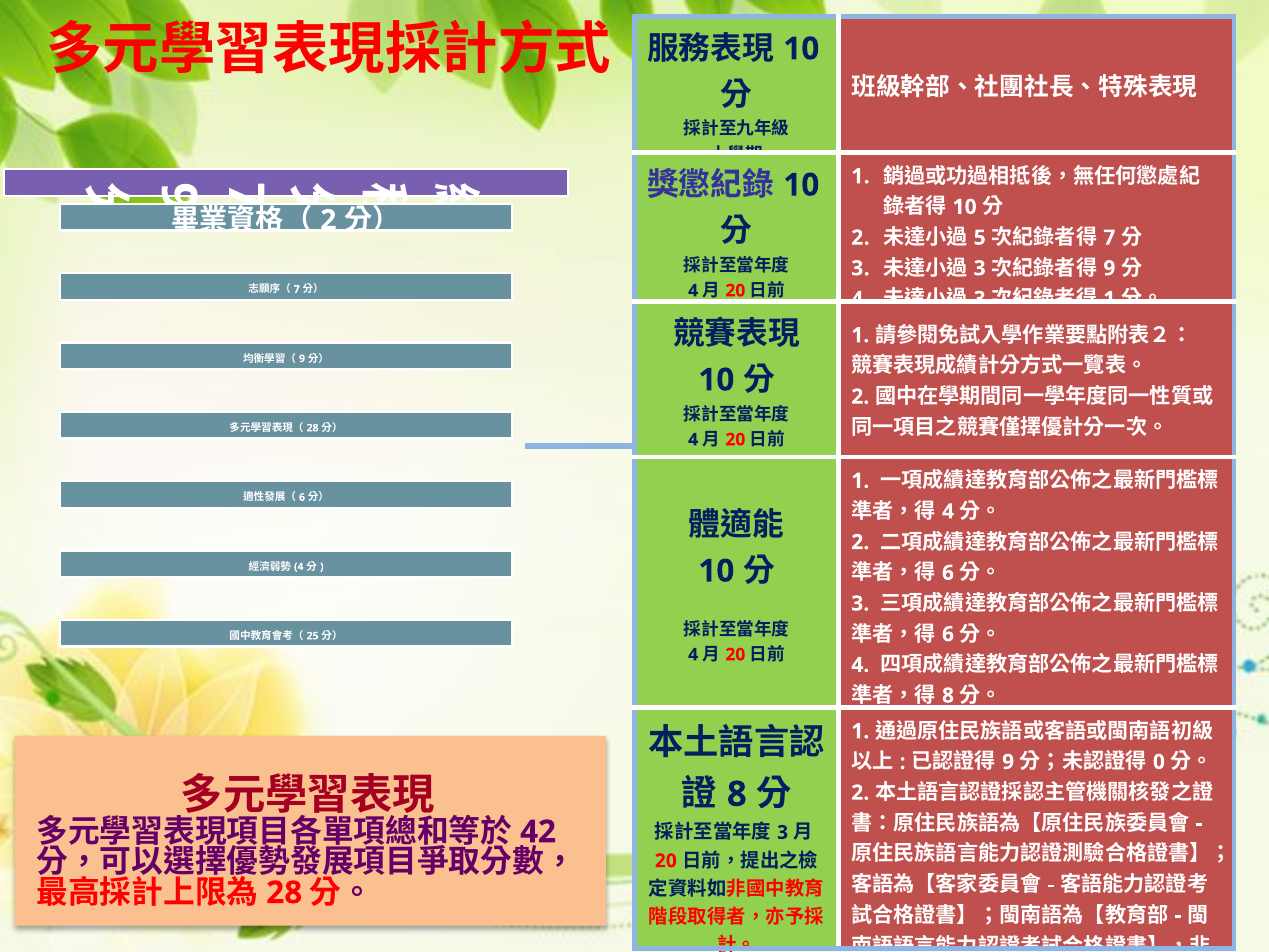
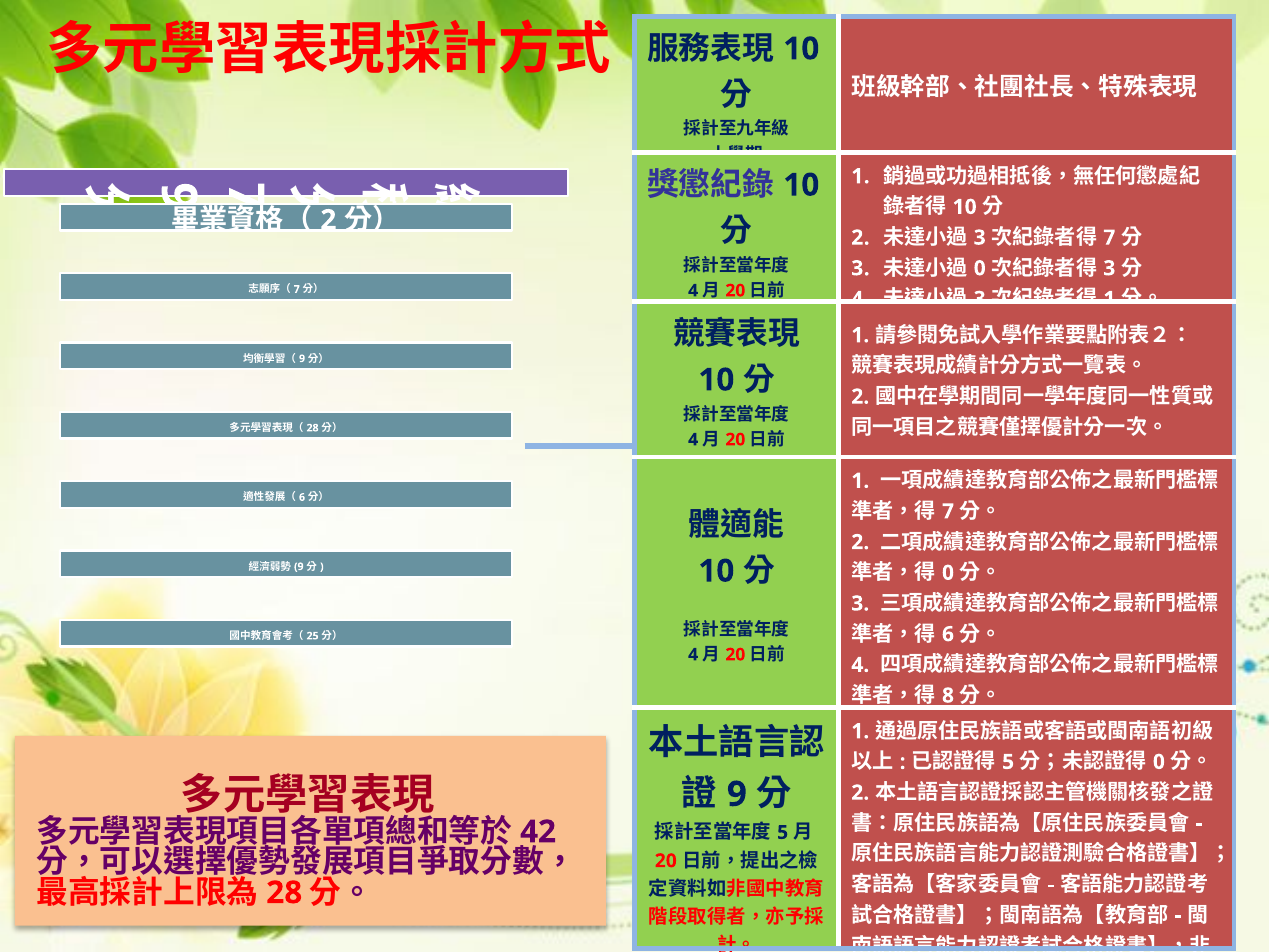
5: 5 -> 3 (980, 238)
3: 3 -> 0 (980, 268)
9: 9 -> 3 (1109, 268)
4: 4 -> 7 (948, 511)
4: 4 -> 9 (299, 566)
6: 6 -> 0 (948, 573)
9: 9 -> 5 (1008, 762)
8: 8 -> 9 (737, 794)
3: 3 -> 5 (783, 832)
